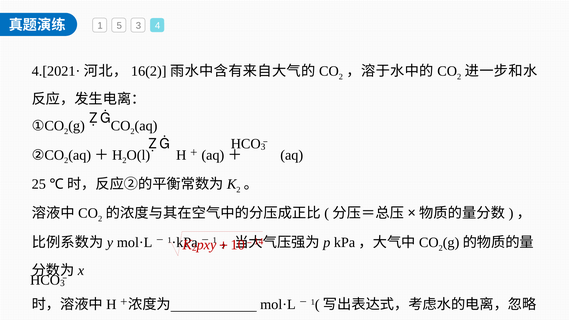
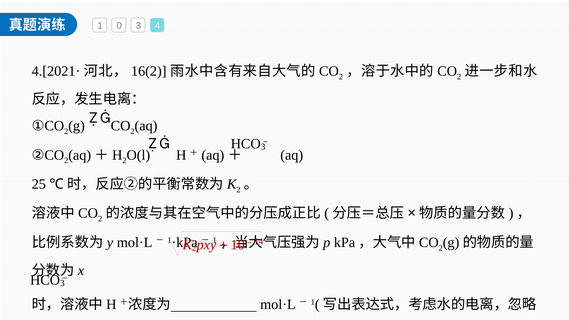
5: 5 -> 0 (119, 26)
